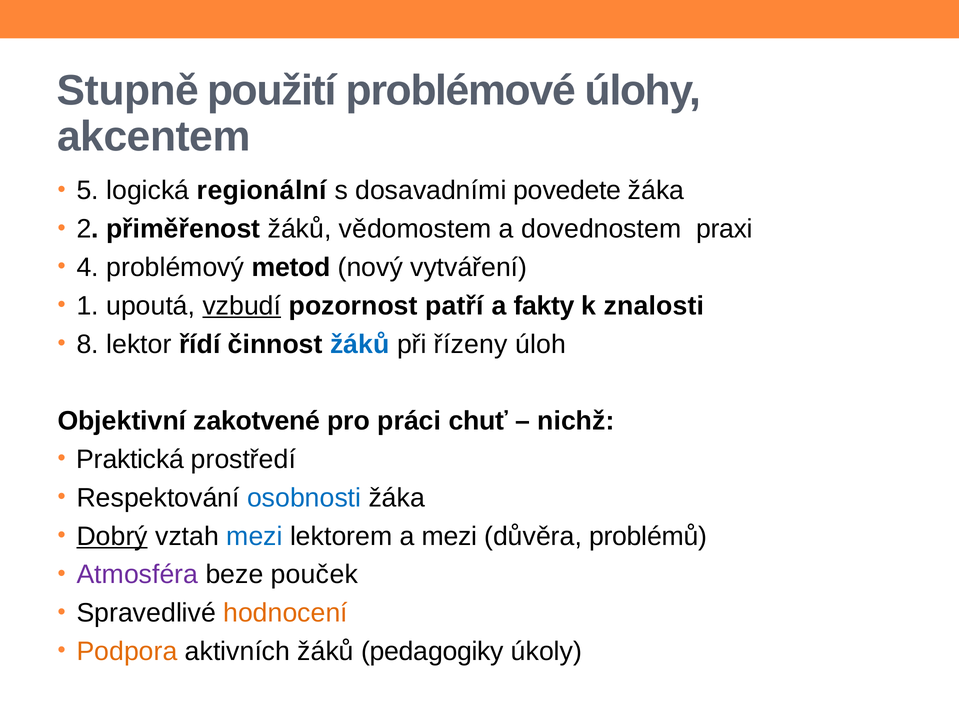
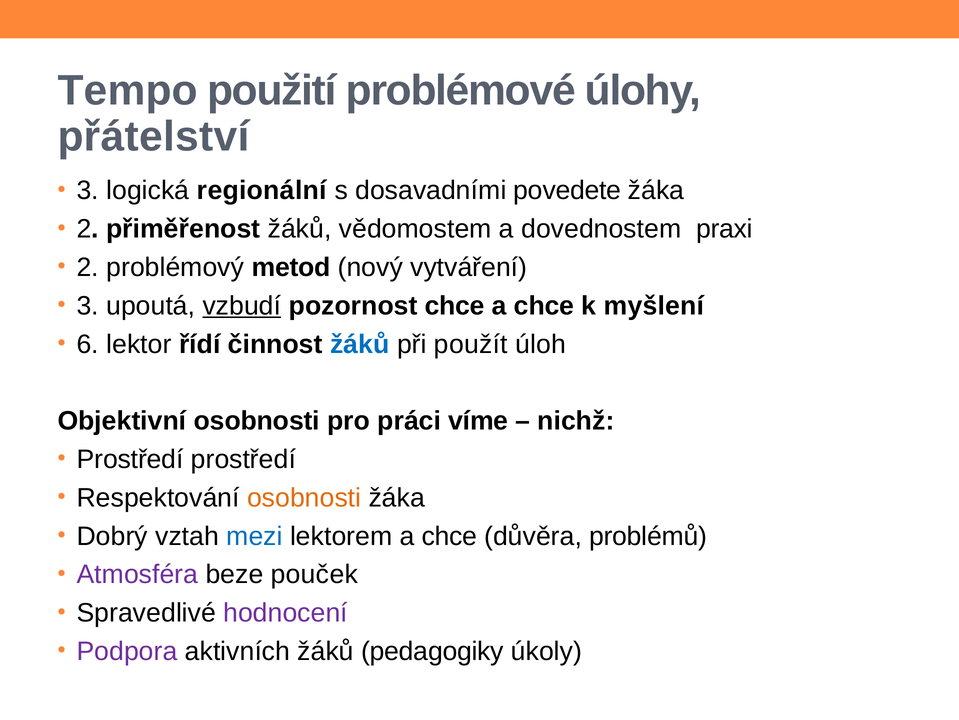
Stupně: Stupně -> Tempo (128, 90)
akcentem: akcentem -> přátelství (153, 136)
5: 5 -> 3 (88, 190)
4: 4 -> 2 (88, 267)
1: 1 -> 3 (88, 306)
pozornost patří: patří -> chce (455, 306)
fakty: fakty -> chce (544, 306)
znalosti: znalosti -> myšlení (654, 306)
8: 8 -> 6 (88, 344)
řízeny: řízeny -> použít (471, 344)
Objektivní zakotvené: zakotvené -> osobnosti (257, 421)
chuť: chuť -> víme (478, 421)
Praktická: Praktická -> Prostředí (130, 459)
osobnosti colour: blue -> orange (304, 497)
Dobrý underline: present -> none (112, 536)
lektorem a mezi: mezi -> chce (449, 536)
hodnocení colour: orange -> purple (286, 612)
Podpora colour: orange -> purple (127, 651)
